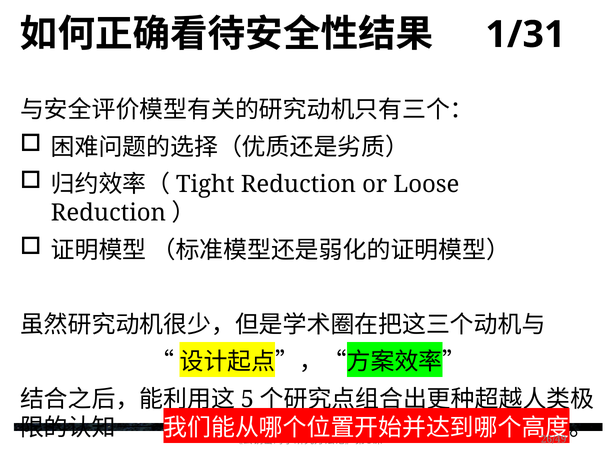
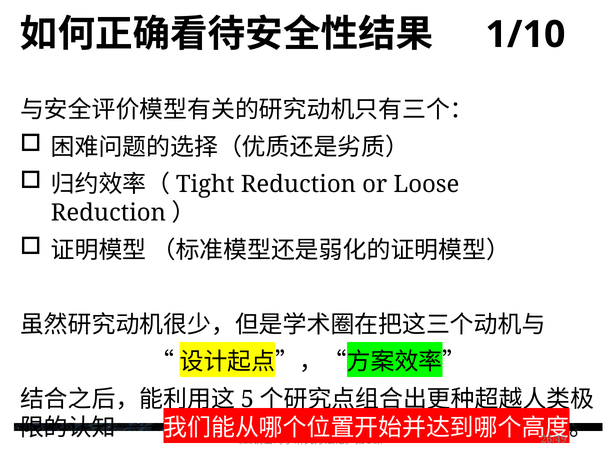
1/31: 1/31 -> 1/10 (525, 35)
